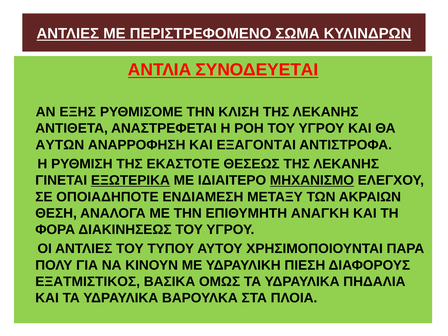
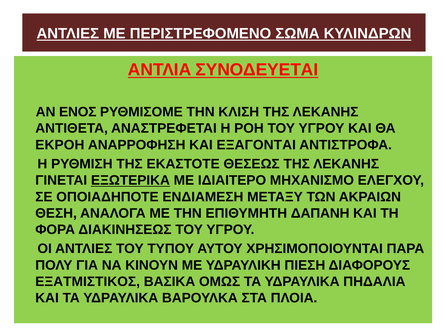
ΕΞΗΣ: ΕΞΗΣ -> ΕΝΟΣ (78, 112)
ΑΥΤΩΝ: ΑΥΤΩΝ -> ΕΚΡΟΗ (60, 145)
ΜΗΧΑΝΙΣΜΟ underline: present -> none (312, 180)
ΑΝΑΓΚΗ: ΑΝΑΓΚΗ -> ΔΑΠΑΝΗ (320, 213)
